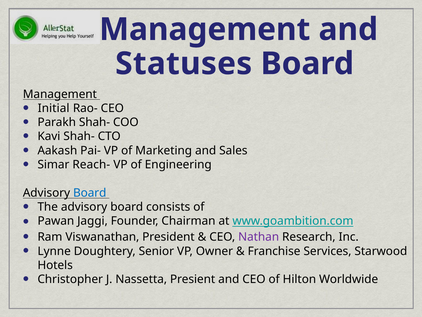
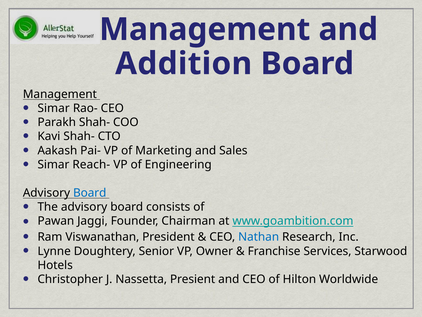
Statuses: Statuses -> Addition (184, 64)
Initial: Initial -> Simar (54, 108)
Nathan colour: purple -> blue (259, 237)
